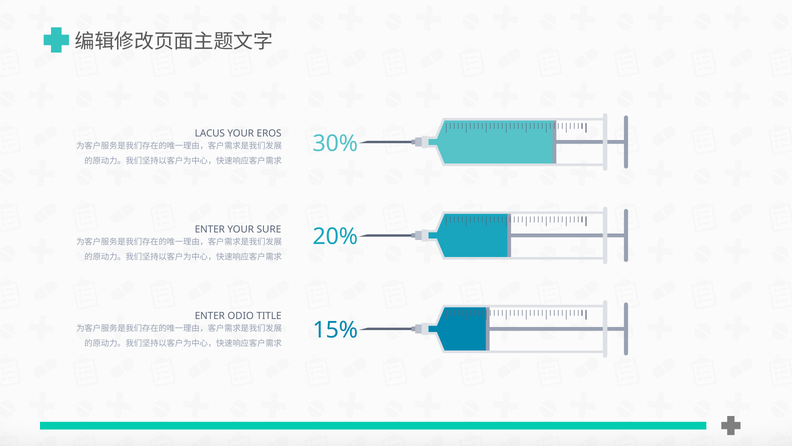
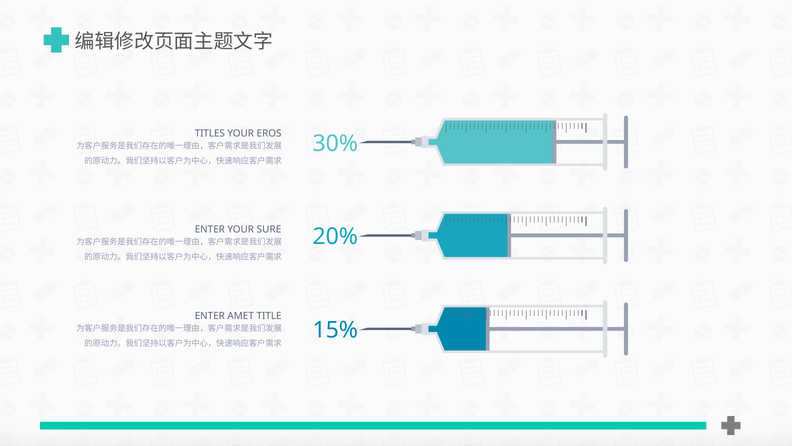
LACUS: LACUS -> TITLES (210, 133)
ODIO: ODIO -> AMET (241, 316)
